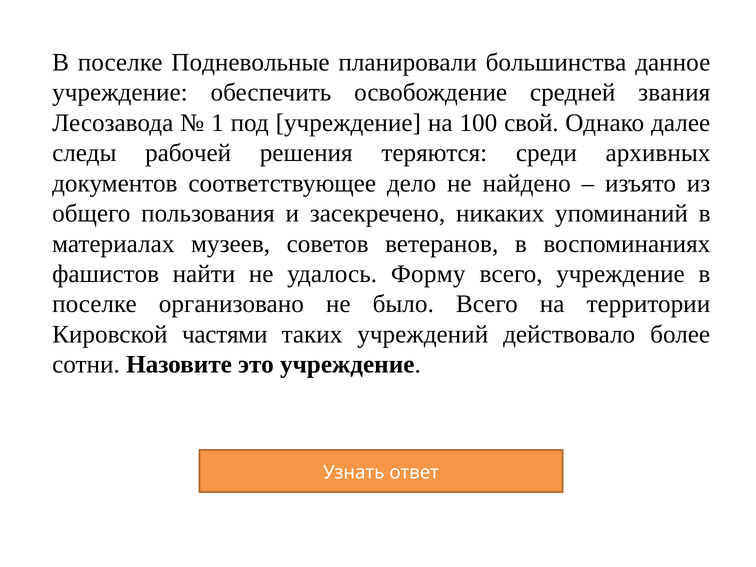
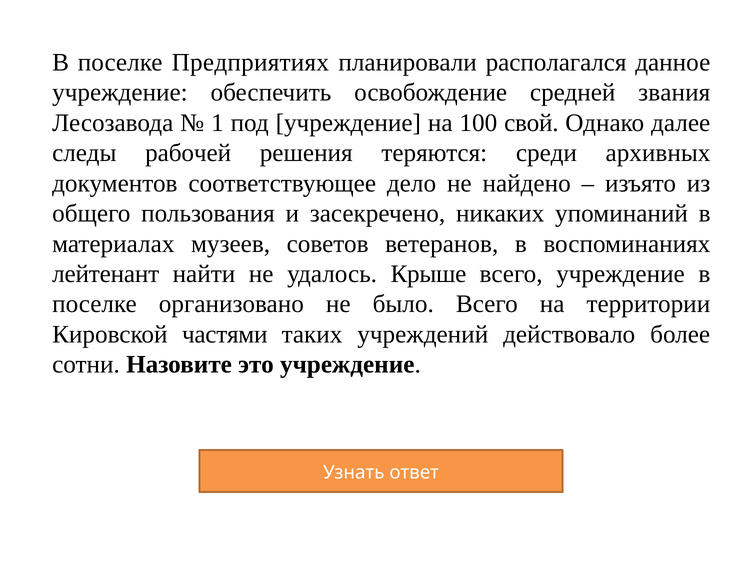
Подневольные: Подневольные -> Предприятиях (250, 62)
большинства: большинства -> располагался (556, 62)
фашистов: фашистов -> лейтенант (106, 274)
Форму: Форму -> Крыше (428, 274)
